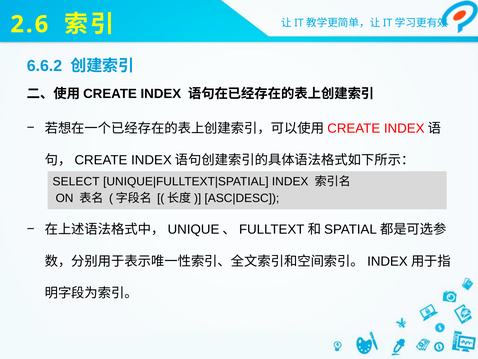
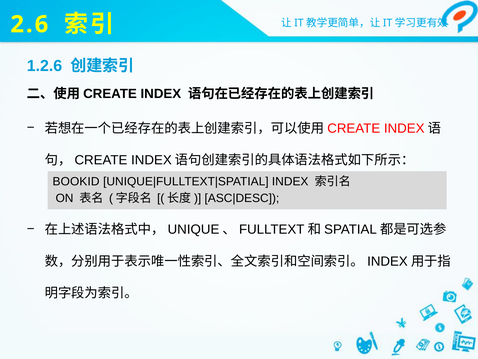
6.6.2: 6.6.2 -> 1.2.6 (44, 66)
SELECT: SELECT -> BOOKID (76, 181)
